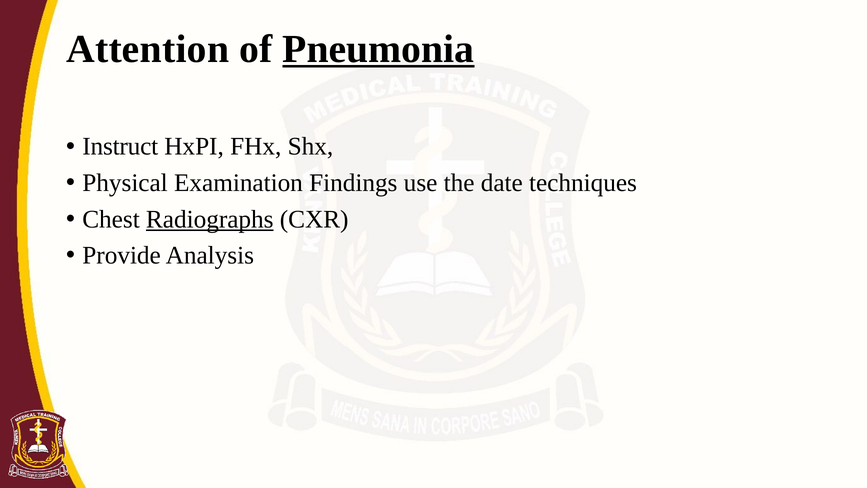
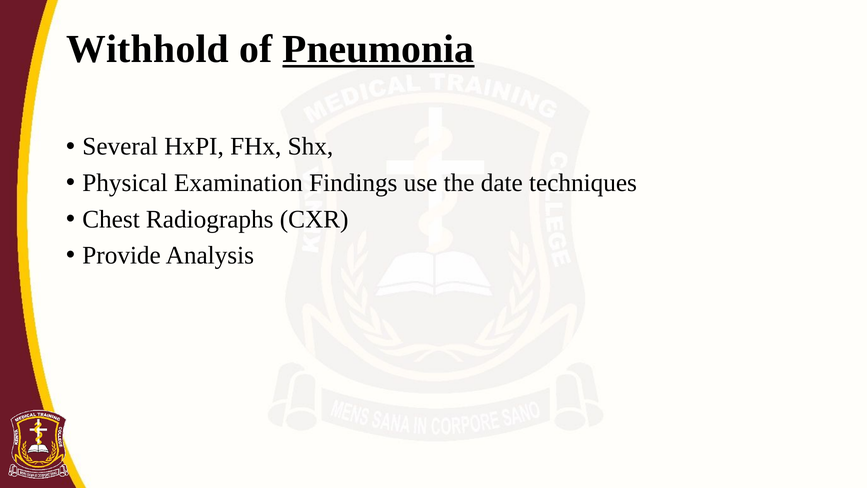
Attention: Attention -> Withhold (148, 49)
Instruct: Instruct -> Several (120, 147)
Radiographs underline: present -> none (210, 219)
